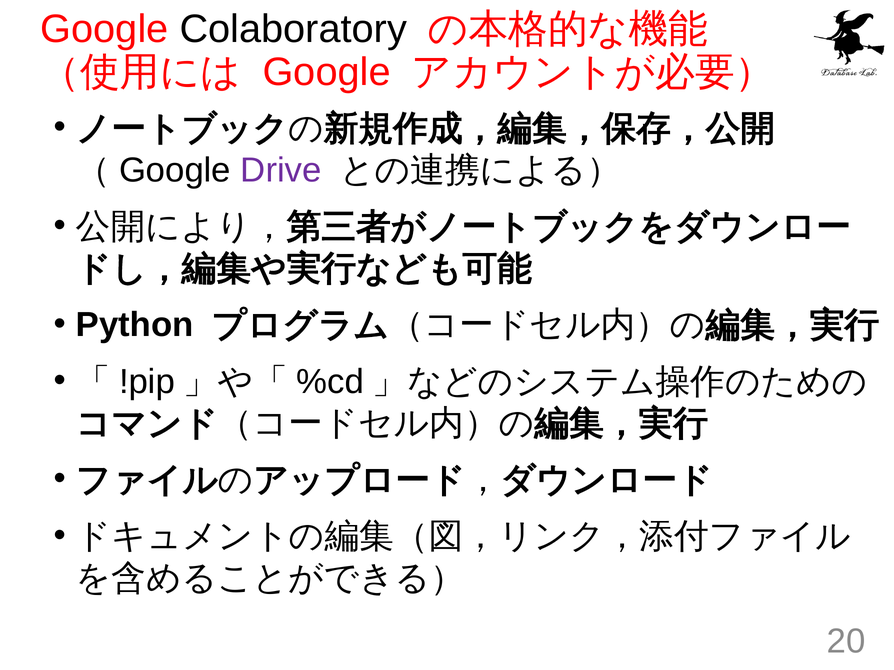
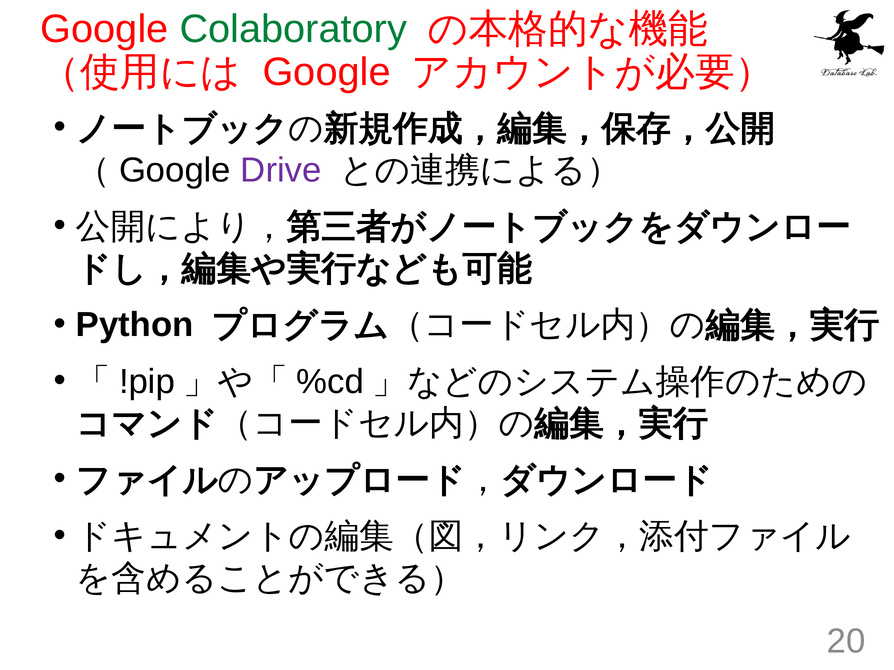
Colaboratory colour: black -> green (293, 29)
